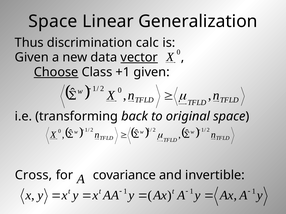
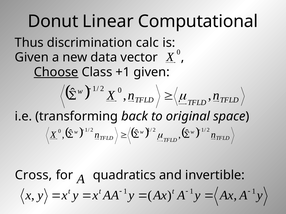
Space: Space -> Donut (53, 21)
Generalization: Generalization -> Computational (198, 21)
vector underline: present -> none (139, 57)
covariance: covariance -> quadratics (124, 176)
